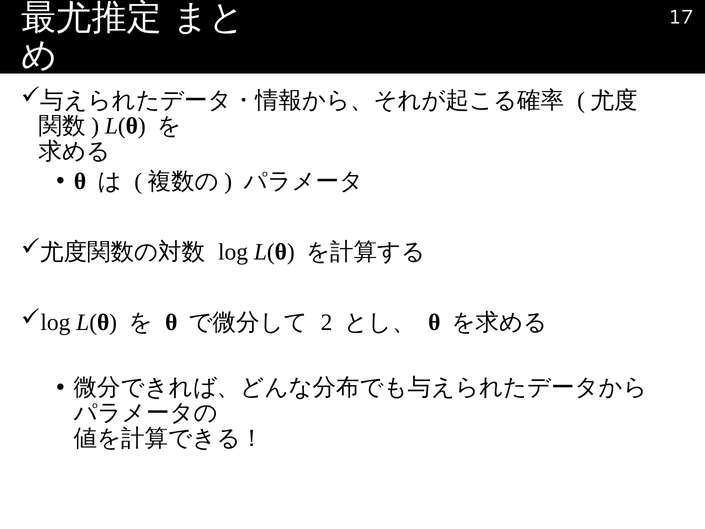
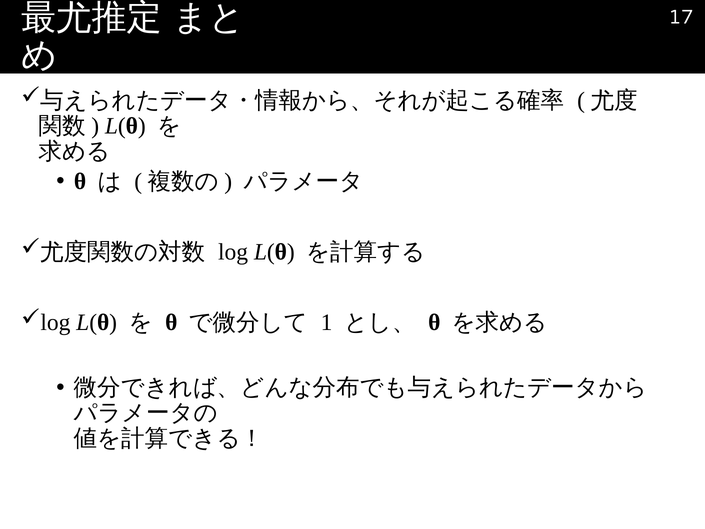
2: 2 -> 1 (327, 322)
